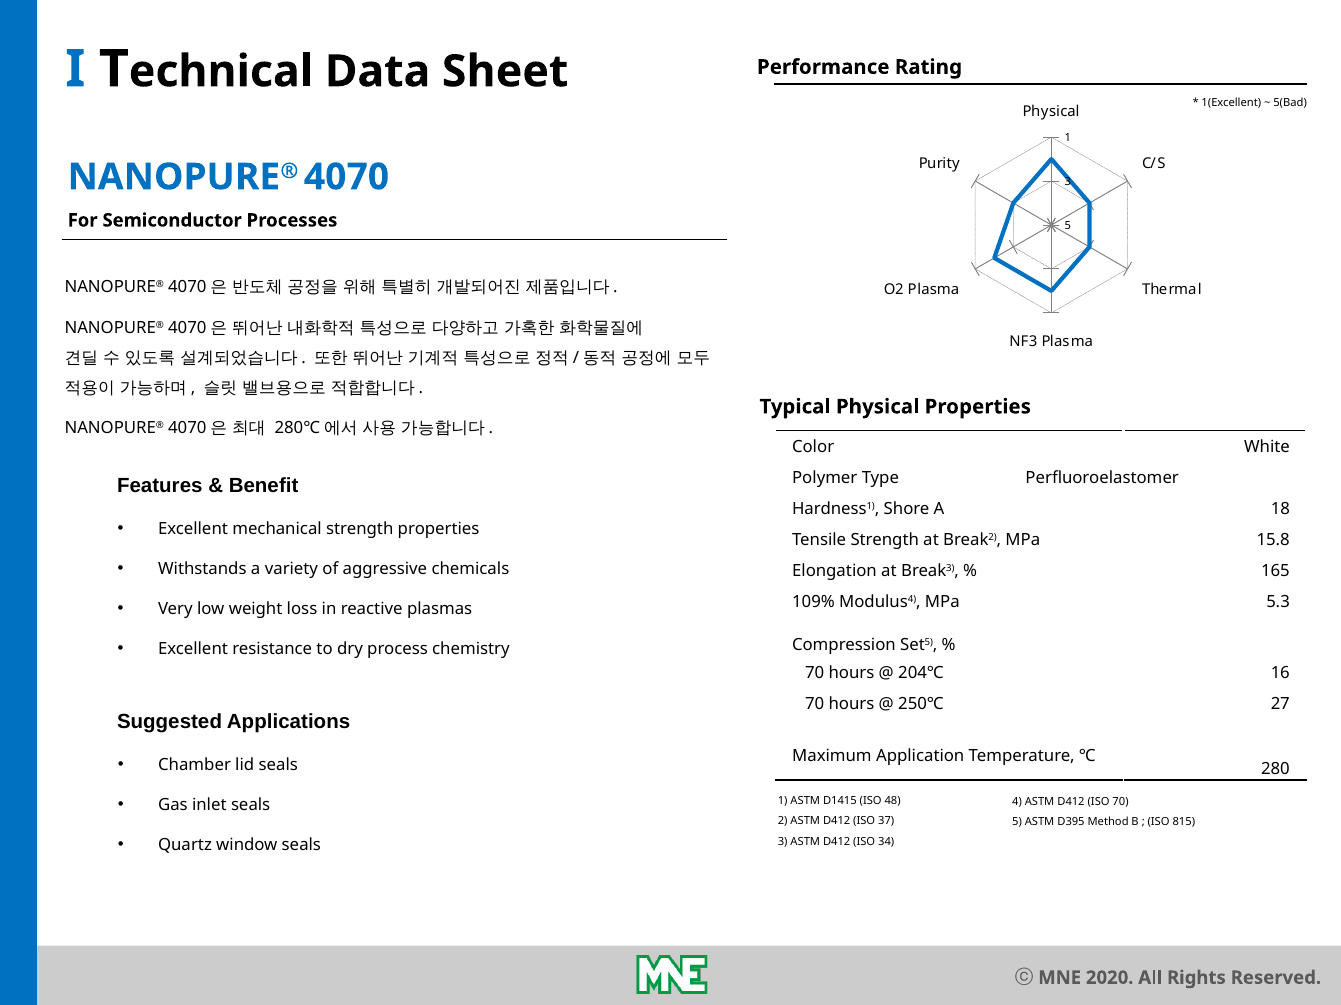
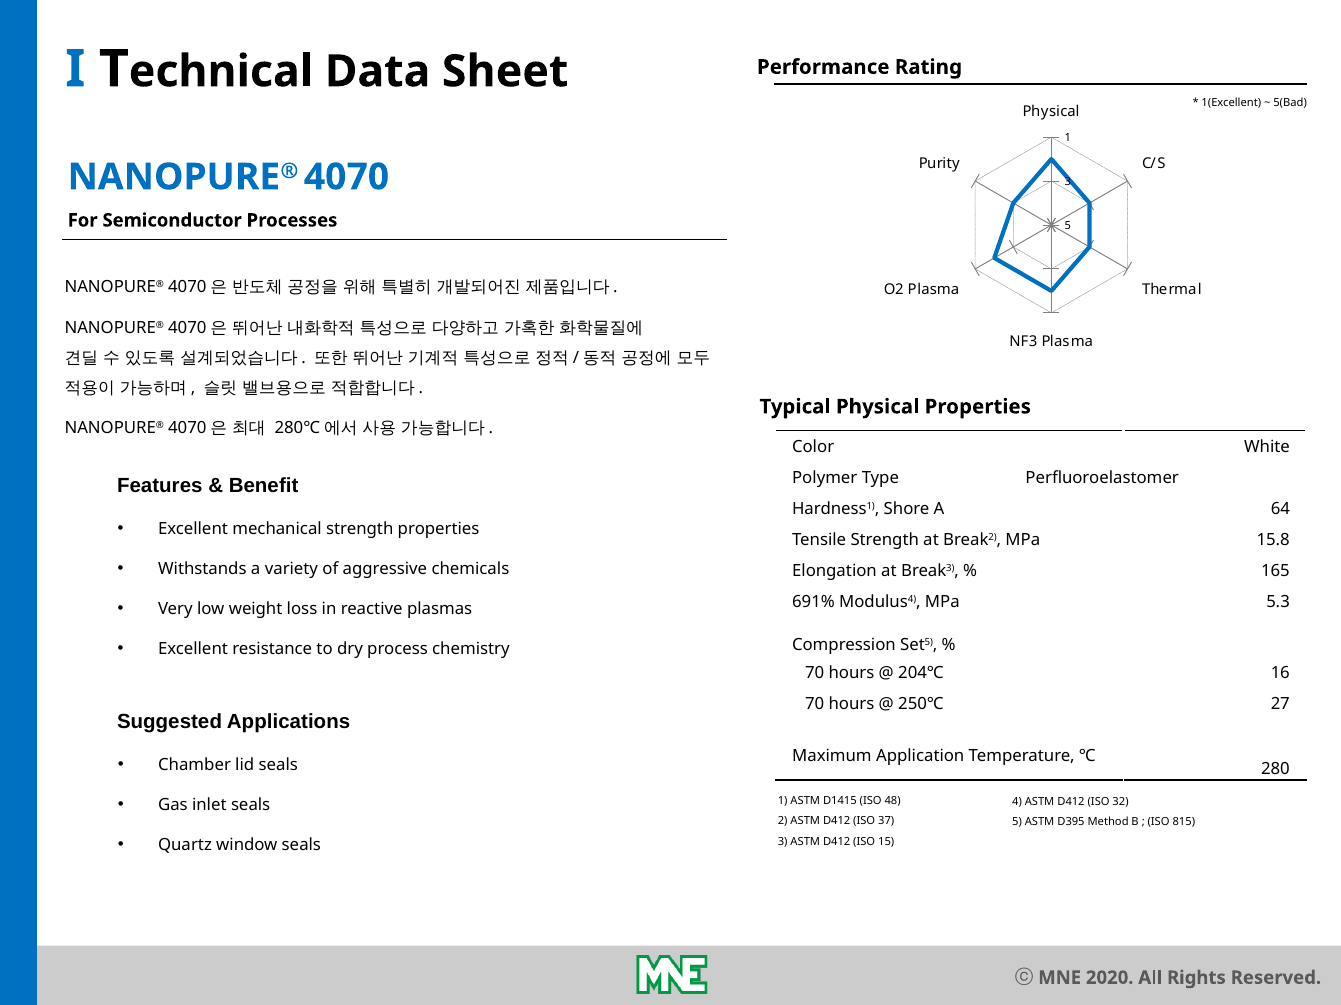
18: 18 -> 64 (1280, 510)
109%: 109% -> 691% (813, 603)
ISO 70: 70 -> 32 (1121, 802)
34: 34 -> 15 (886, 842)
